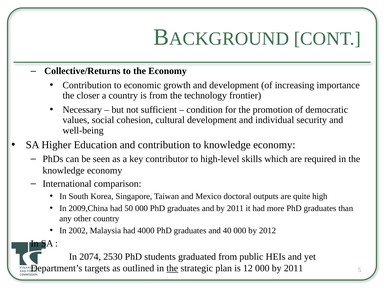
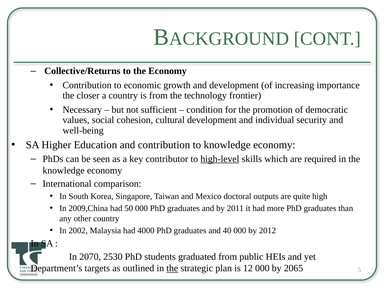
high-level underline: none -> present (220, 159)
2074: 2074 -> 2070 (90, 257)
000 by 2011: 2011 -> 2065 (293, 268)
